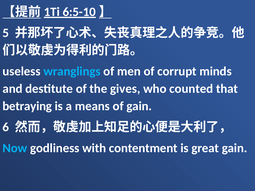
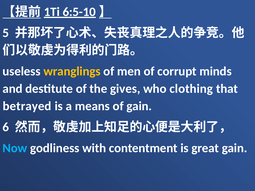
wranglings colour: light blue -> yellow (72, 71)
counted: counted -> clothing (191, 89)
betraying: betraying -> betrayed (27, 106)
